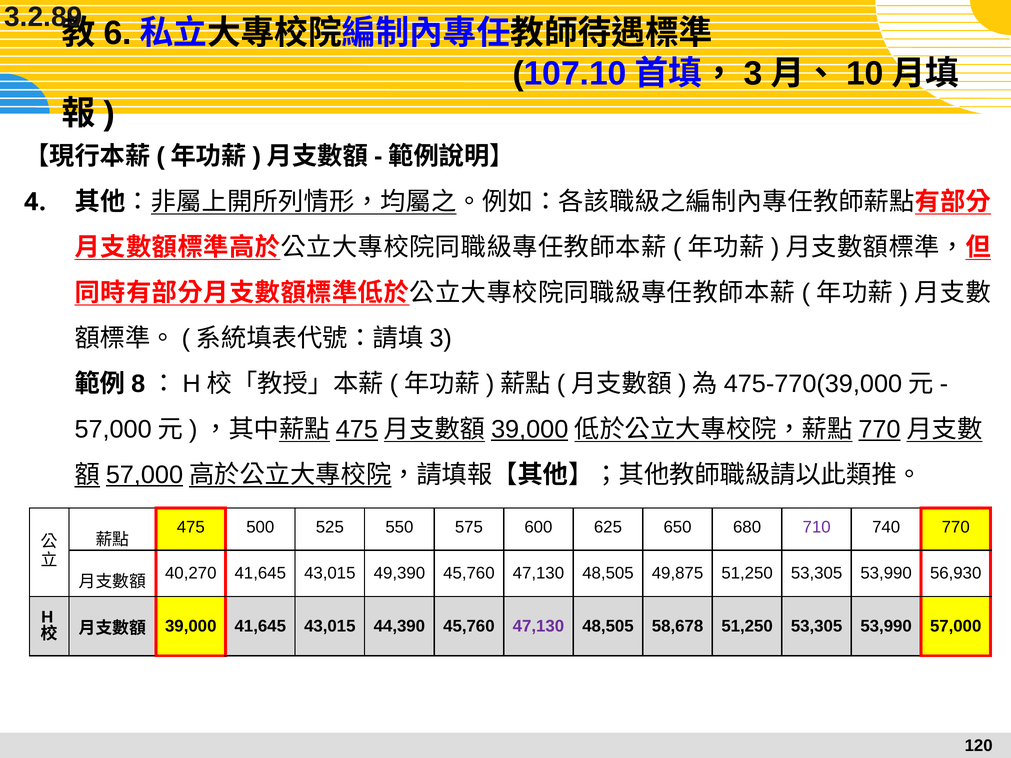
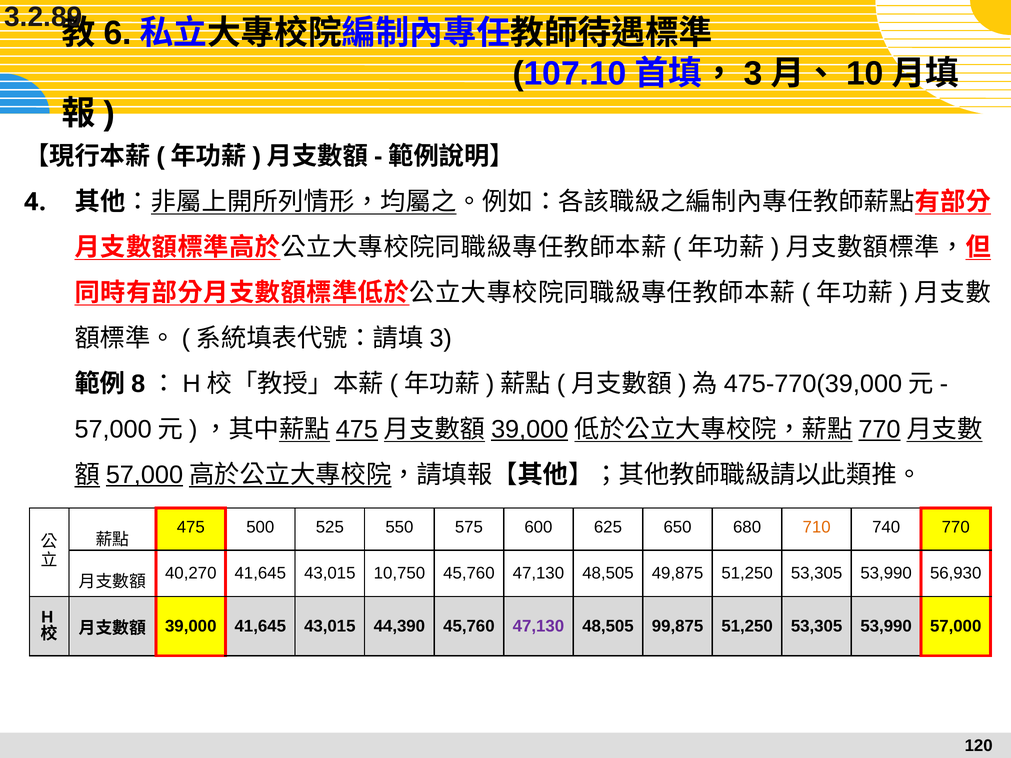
710 colour: purple -> orange (817, 527)
49,390: 49,390 -> 10,750 (399, 574)
58,678: 58,678 -> 99,875 (678, 626)
